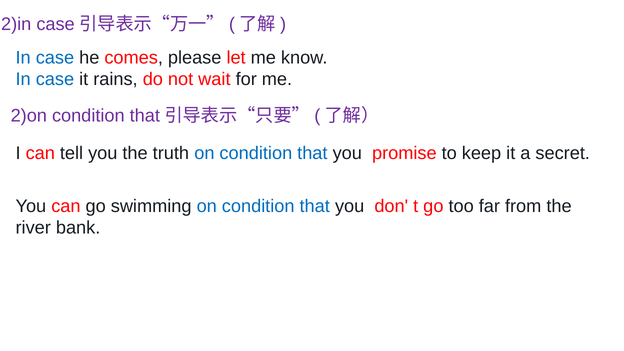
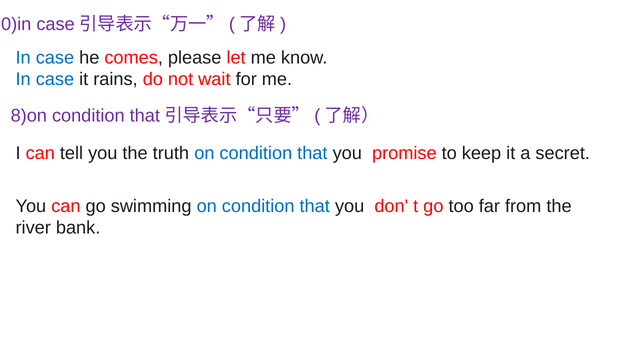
2)in: 2)in -> 0)in (16, 24)
2)on: 2)on -> 8)on (29, 116)
